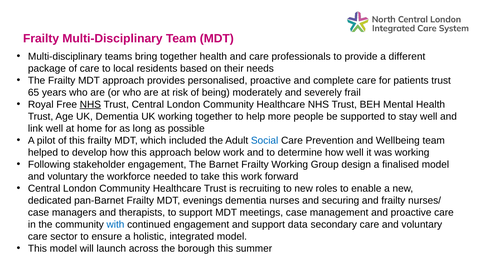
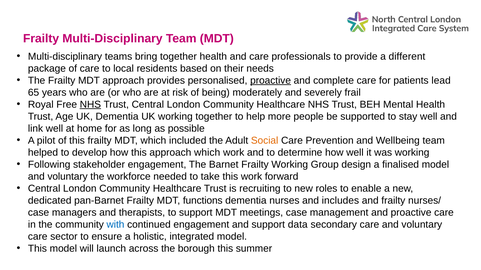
proactive underline: none -> present (271, 81)
patients trust: trust -> lead (441, 81)
Social colour: blue -> orange (265, 141)
approach below: below -> which (207, 153)
evenings: evenings -> functions (203, 201)
securing: securing -> includes (340, 201)
